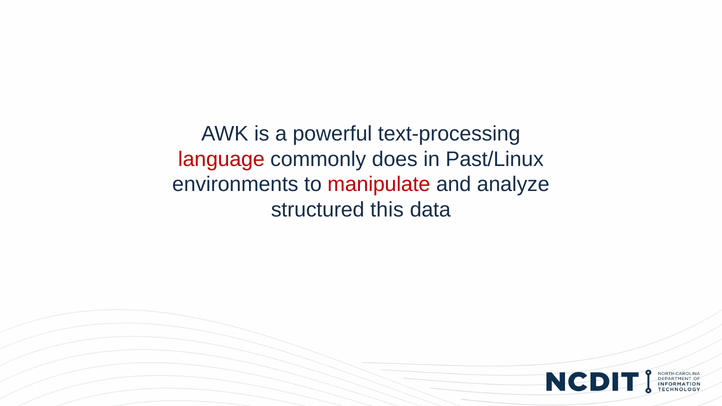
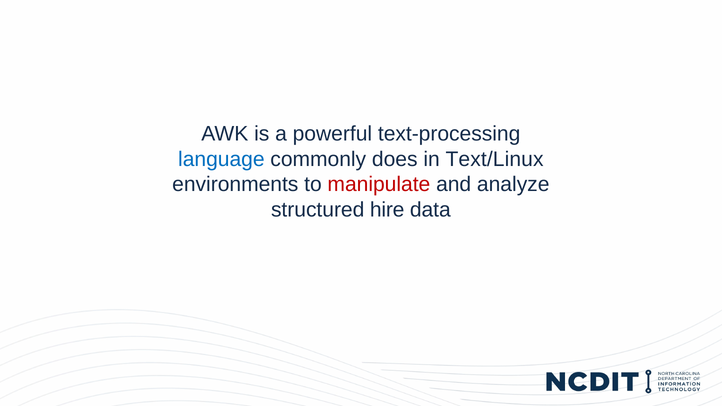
language colour: red -> blue (221, 159)
Past/Linux: Past/Linux -> Text/Linux (495, 159)
this: this -> hire (387, 210)
